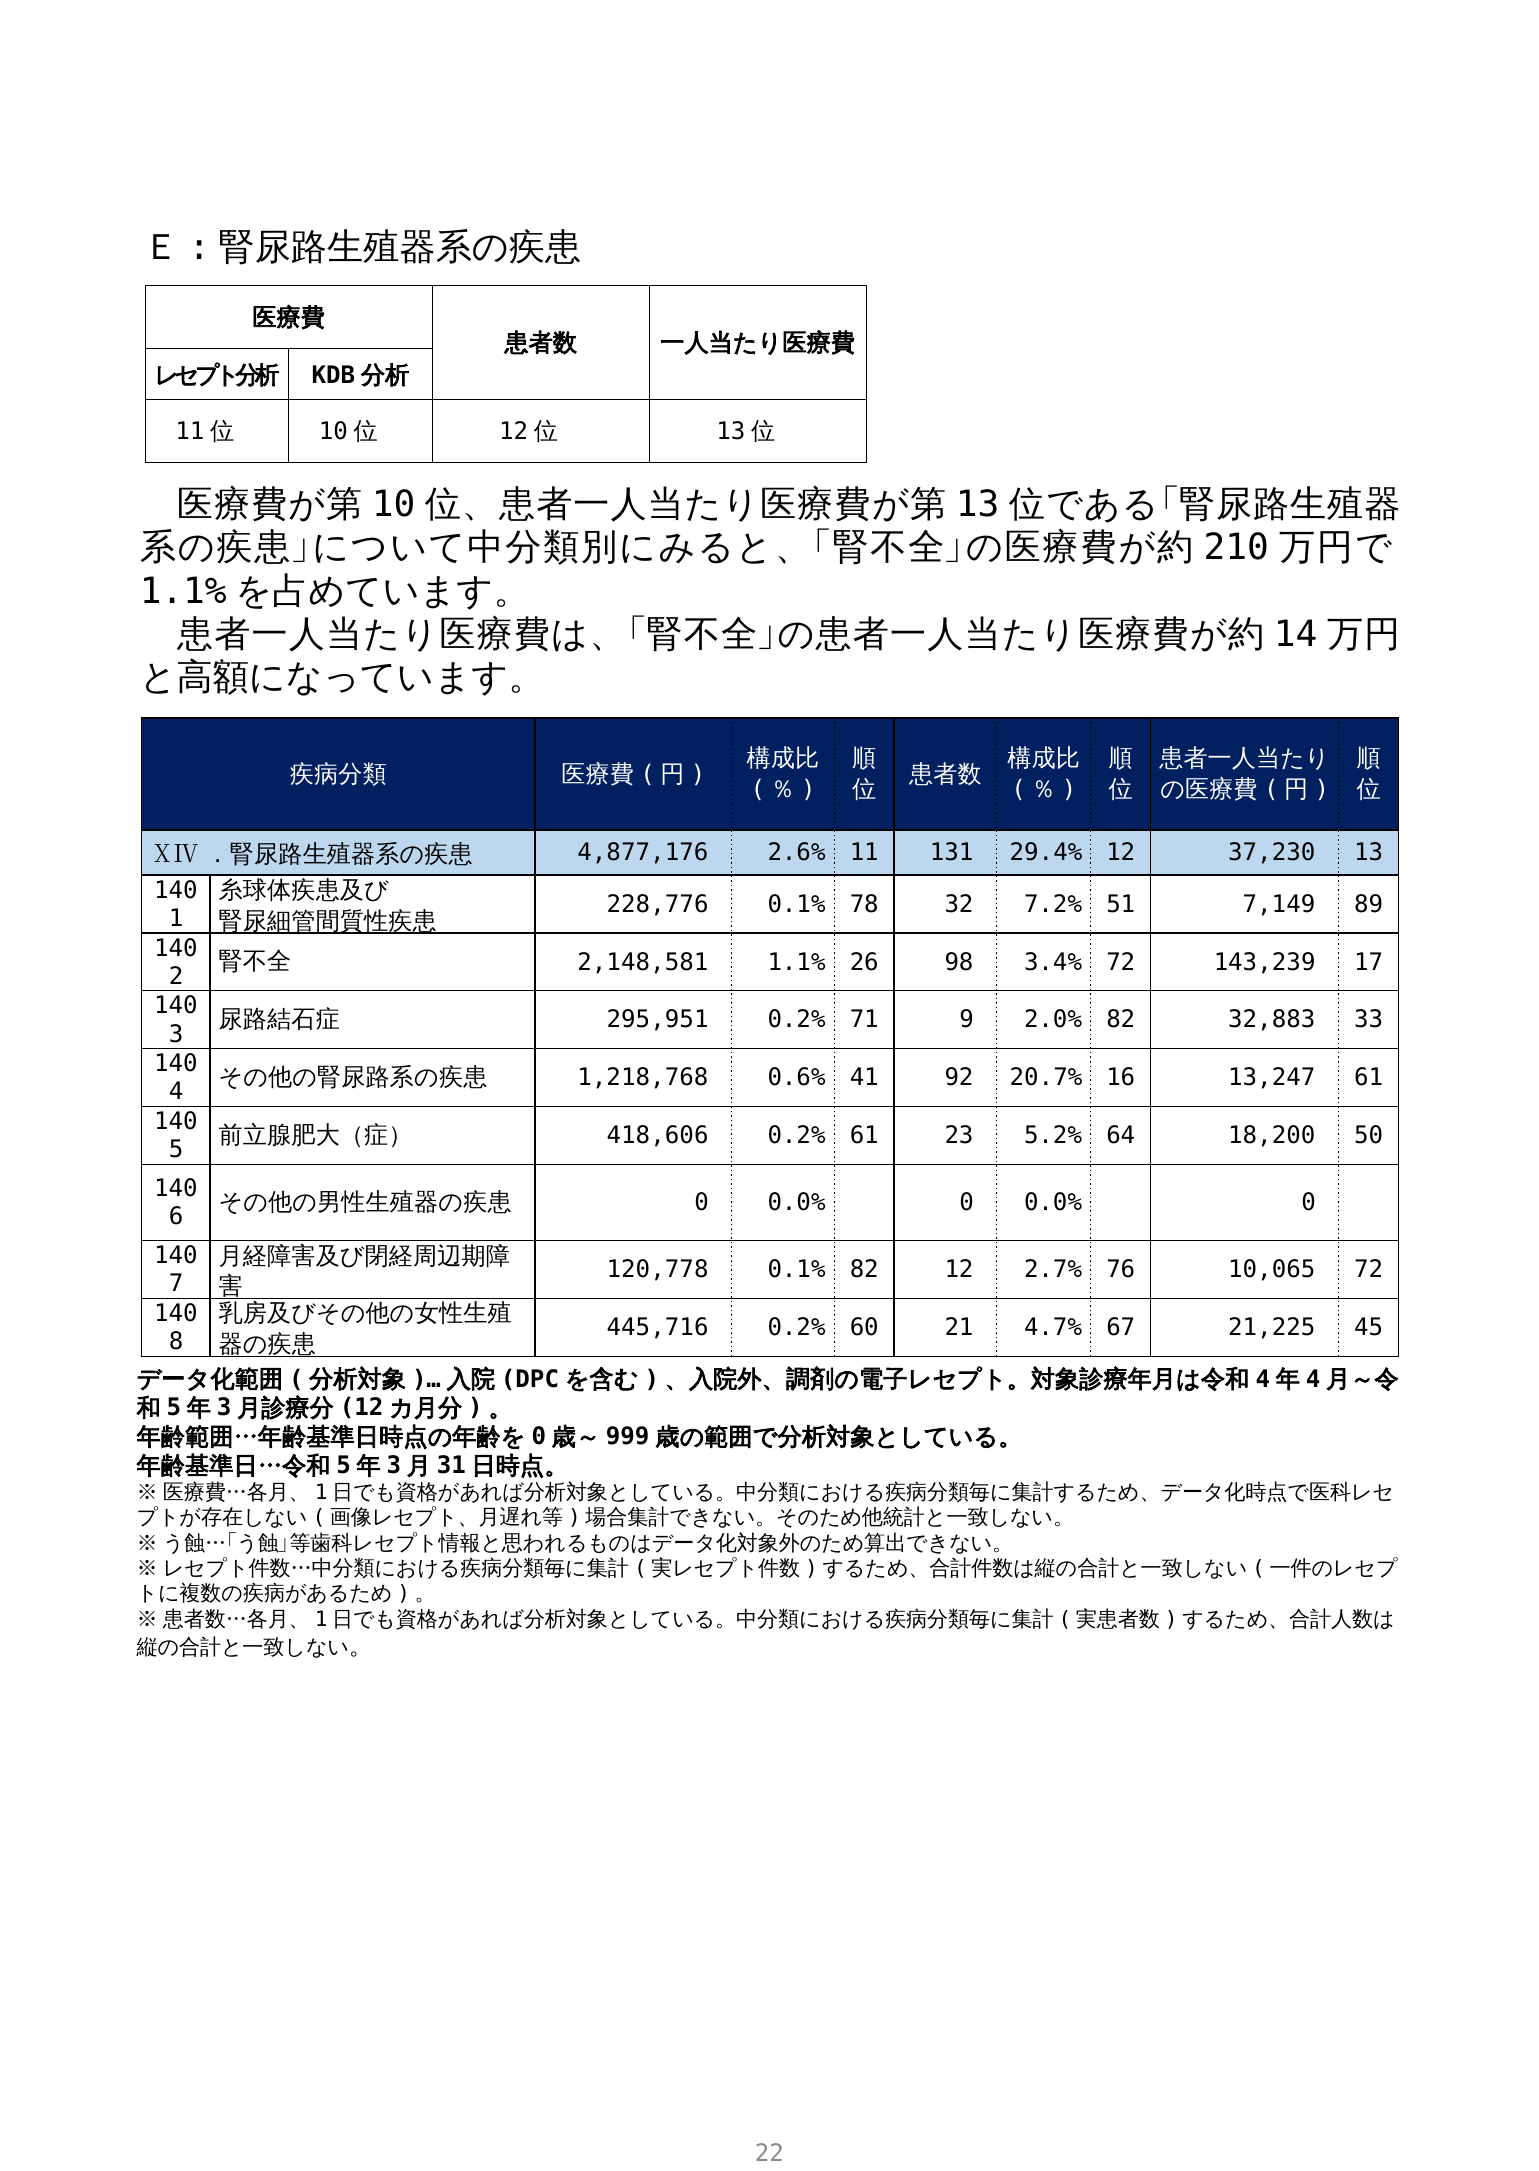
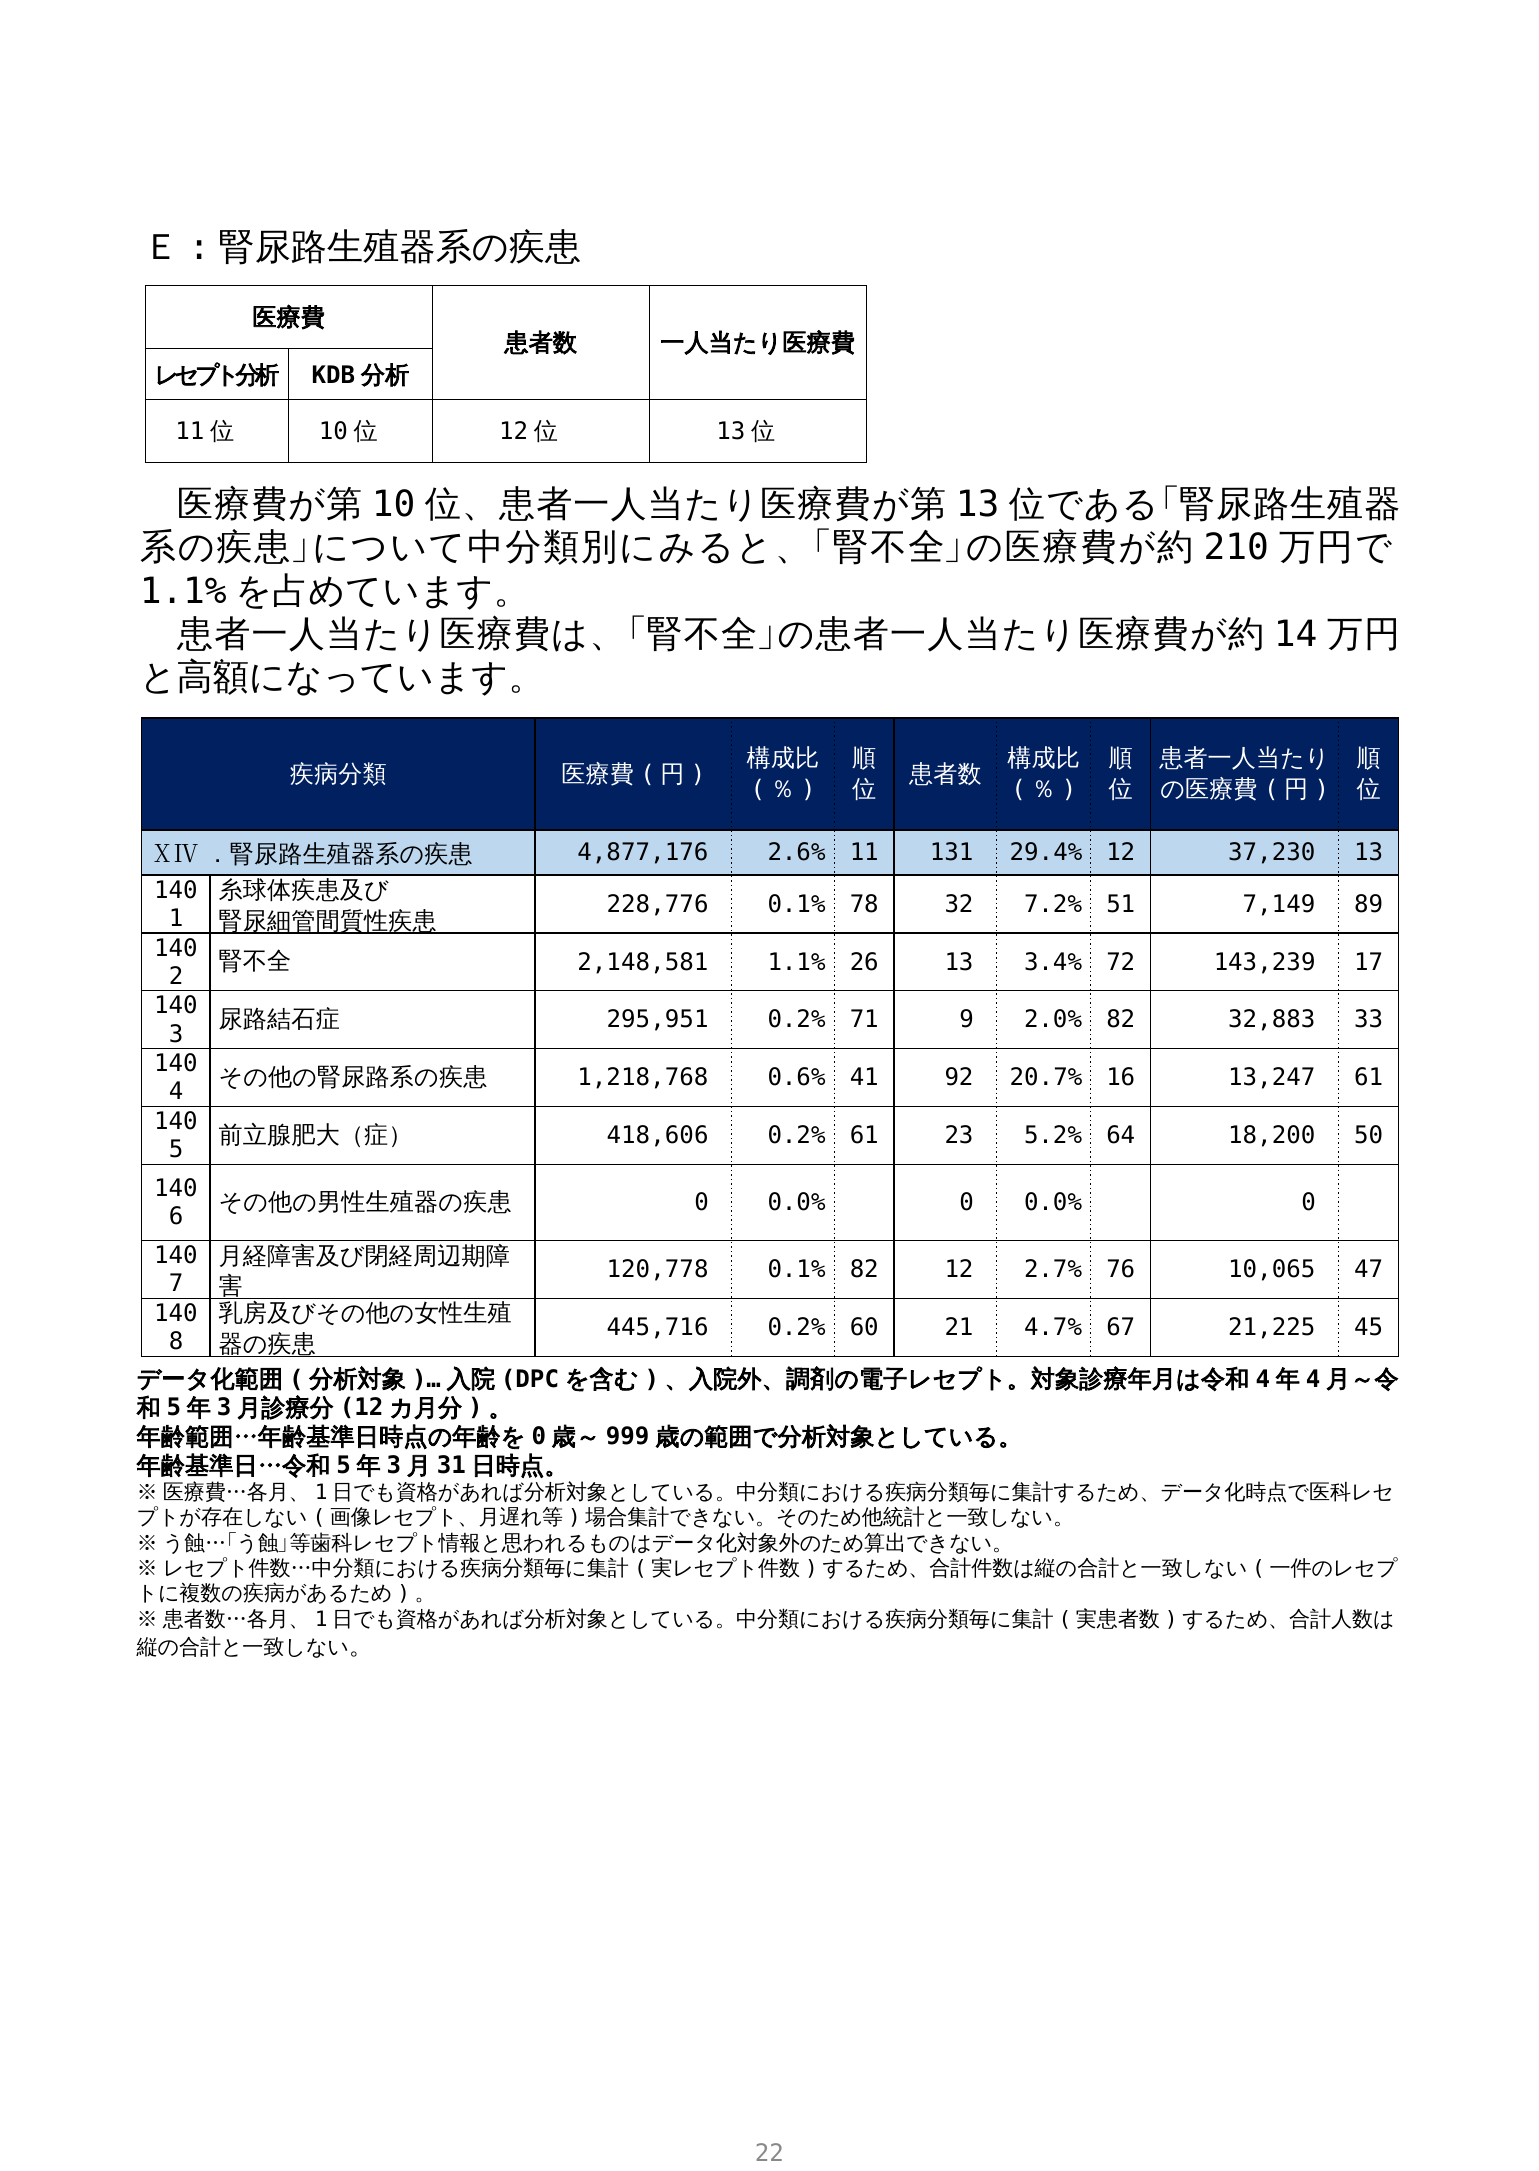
26 98: 98 -> 13 (959, 962)
10,065 72: 72 -> 47 (1369, 1270)
